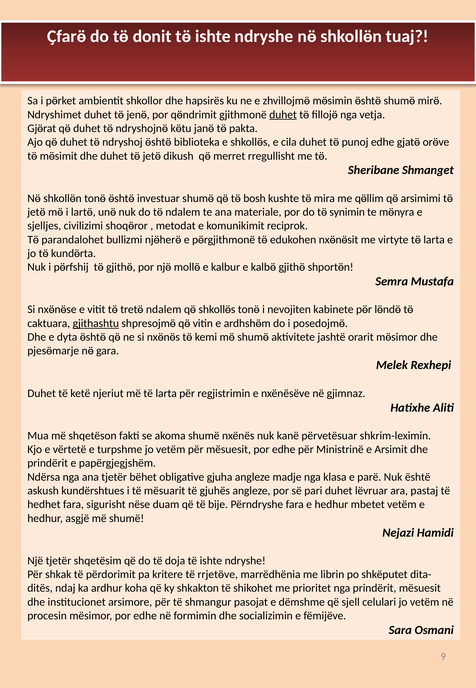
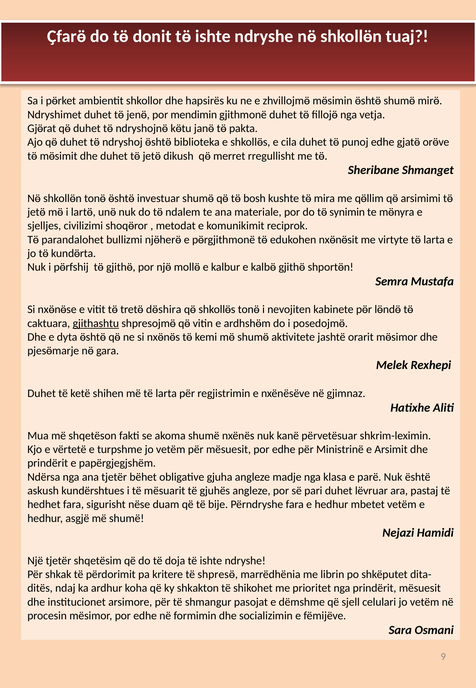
qӫndrimit: qӫndrimit -> mendimin (194, 114)
duhet underline: present -> none (283, 114)
tretӫ ndalem: ndalem -> dӫshira (164, 309)
njeriut: njeriut -> shihen (108, 393)
rrjetӫve: rrjetӫve -> shpresӫ (218, 574)
